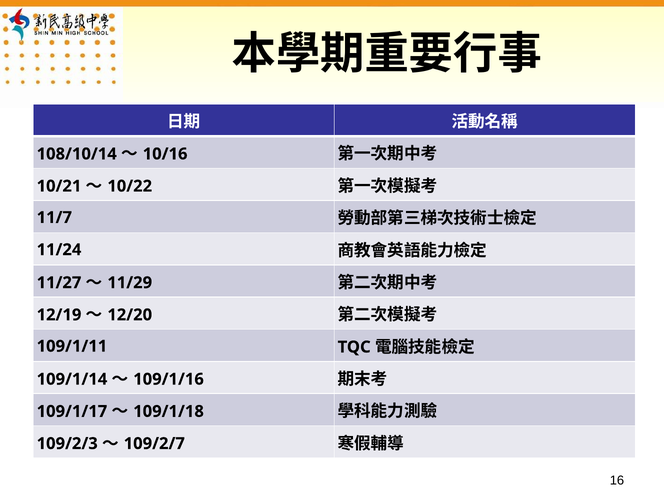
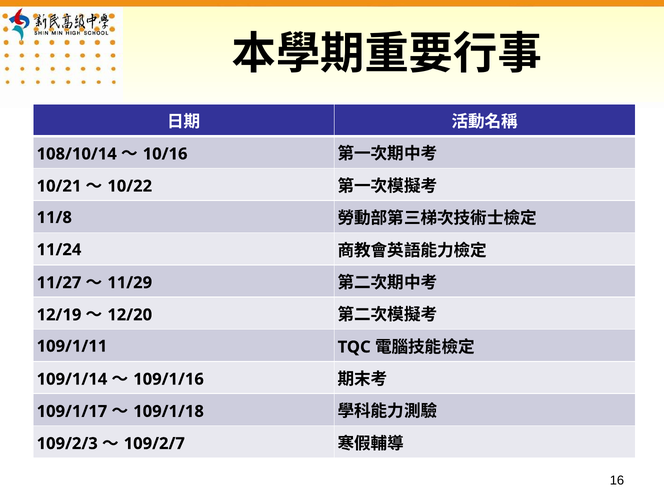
11/7: 11/7 -> 11/8 (54, 218)
